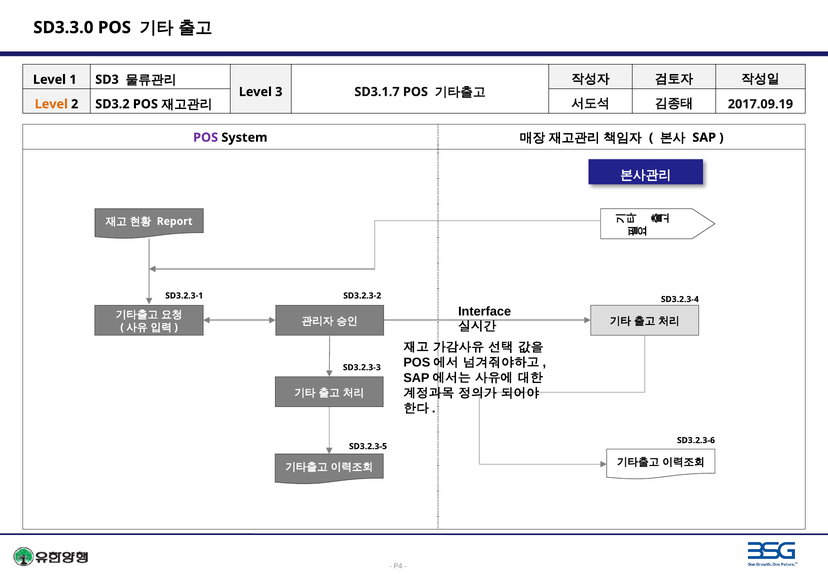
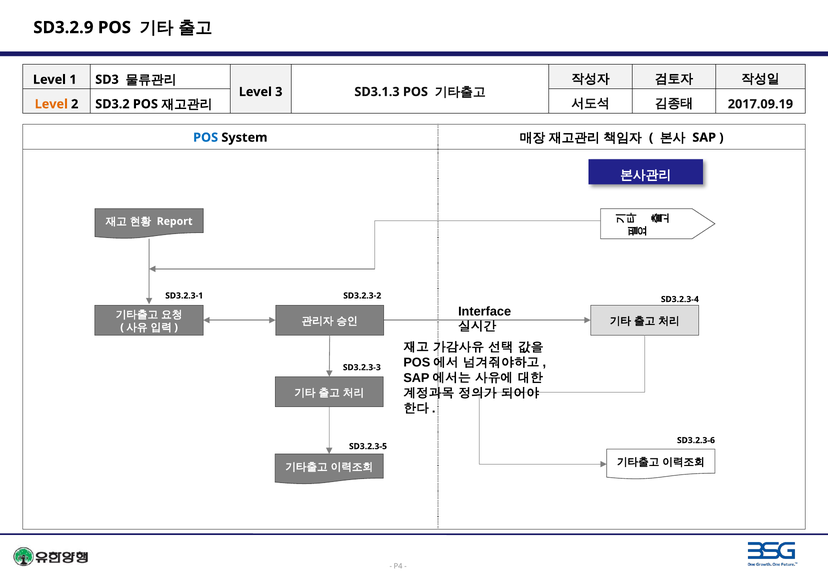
SD3.3.0: SD3.3.0 -> SD3.2.9 (63, 28)
SD3.1.7: SD3.1.7 -> SD3.1.3 (377, 92)
POS colour: purple -> blue (206, 137)
